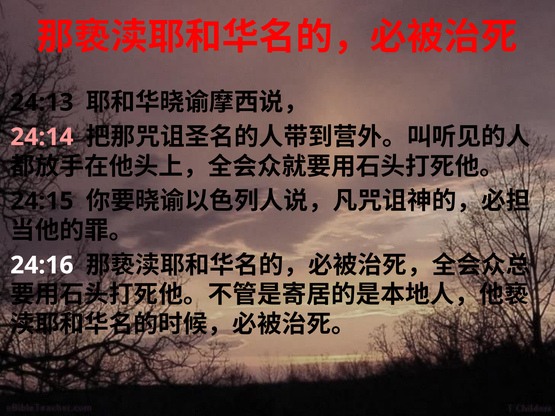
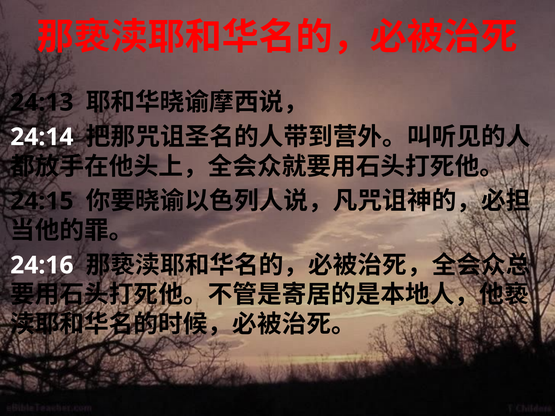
24:14 colour: pink -> white (42, 137)
